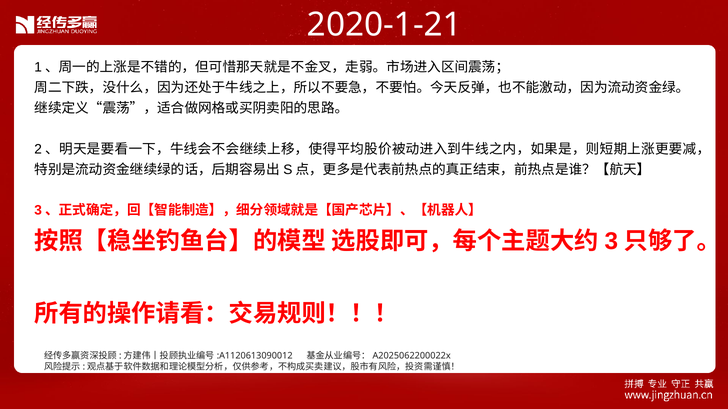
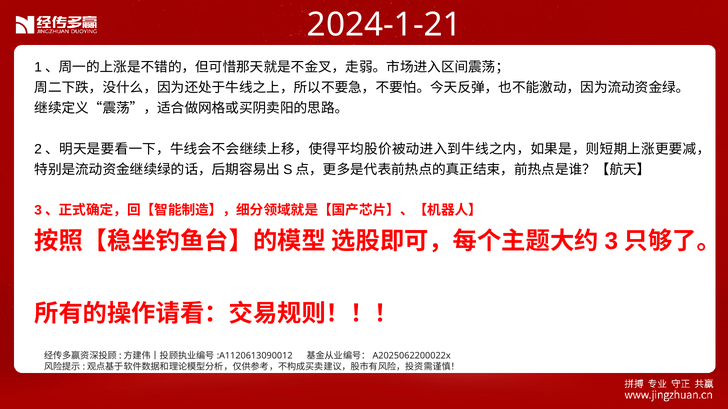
2020-1-21: 2020-1-21 -> 2024-1-21 (384, 25)
